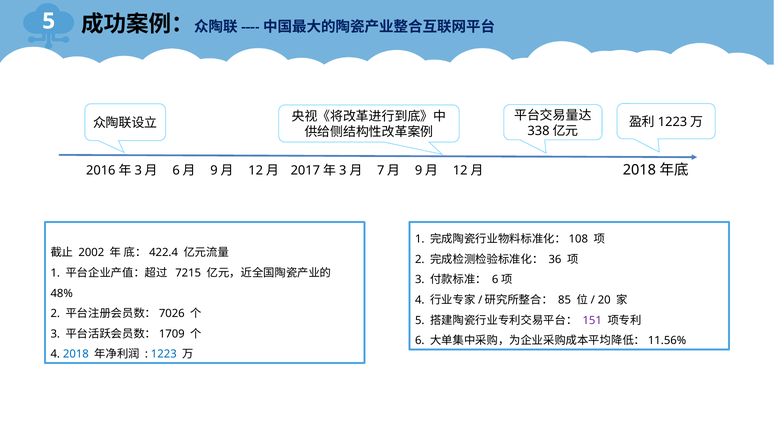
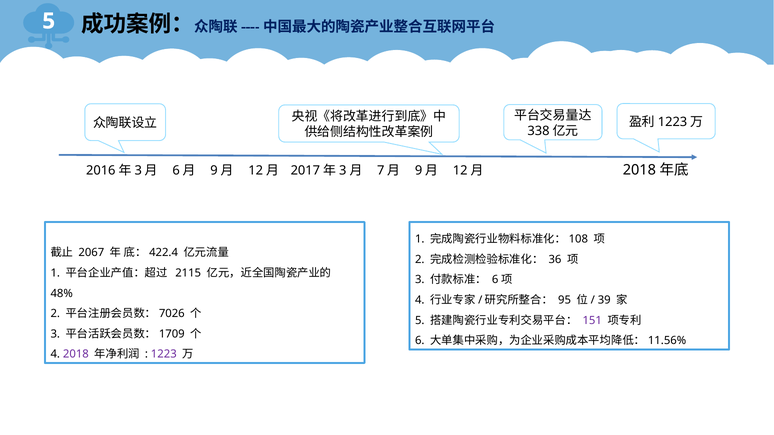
2002: 2002 -> 2067 (91, 253)
7215: 7215 -> 2115 (188, 273)
85: 85 -> 95 (565, 300)
20: 20 -> 39 (604, 300)
2018 colour: blue -> purple (76, 355)
1223 colour: blue -> purple (164, 355)
